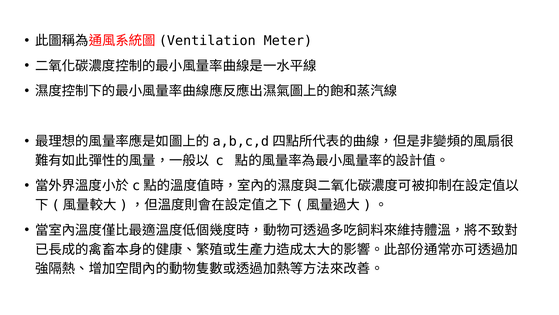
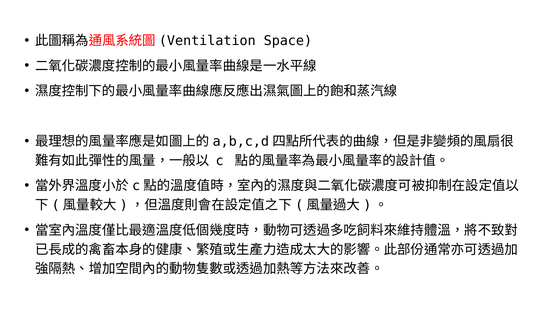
Meter: Meter -> Space (288, 41)
